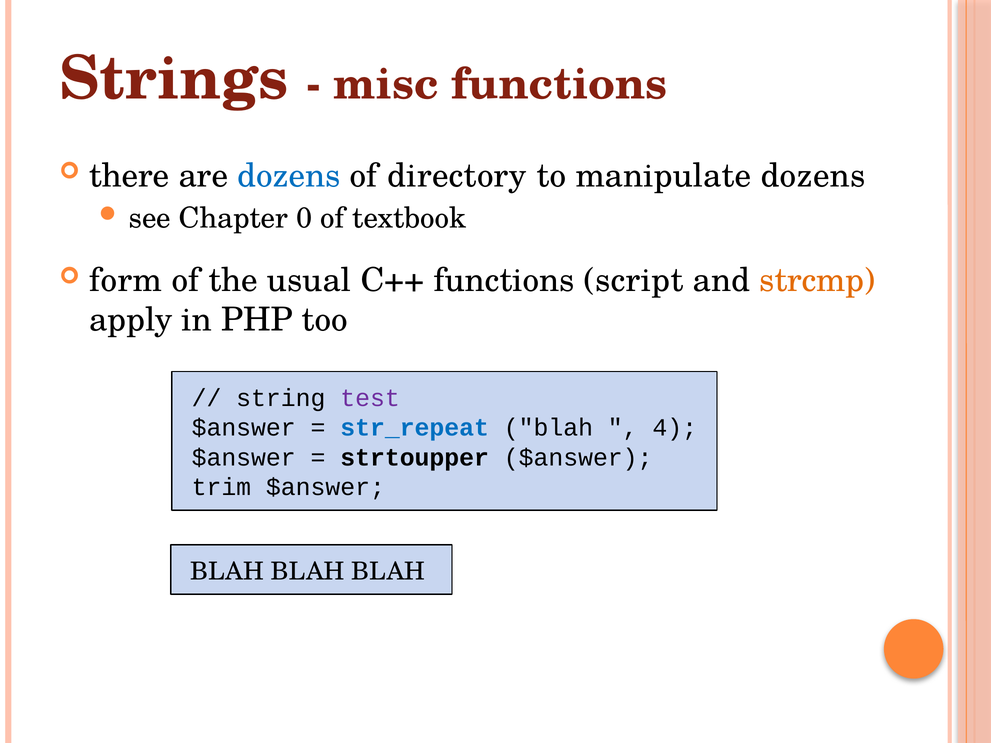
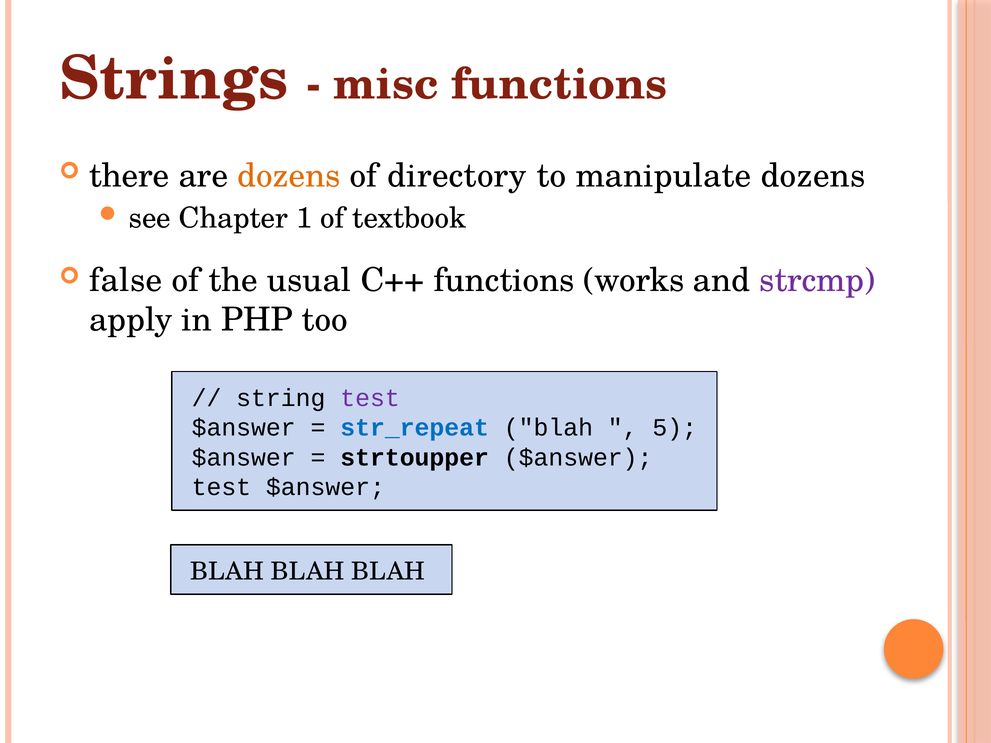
dozens colour: blue -> orange (289, 176)
0: 0 -> 1 (304, 218)
form: form -> false (126, 281)
script: script -> works (634, 281)
strcmp colour: orange -> purple (817, 281)
4: 4 -> 5 (675, 428)
trim: trim -> test (221, 487)
